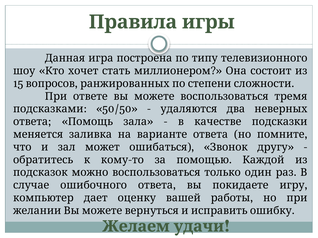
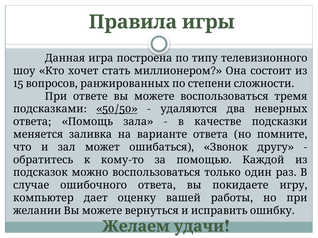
50/50 underline: none -> present (117, 109)
